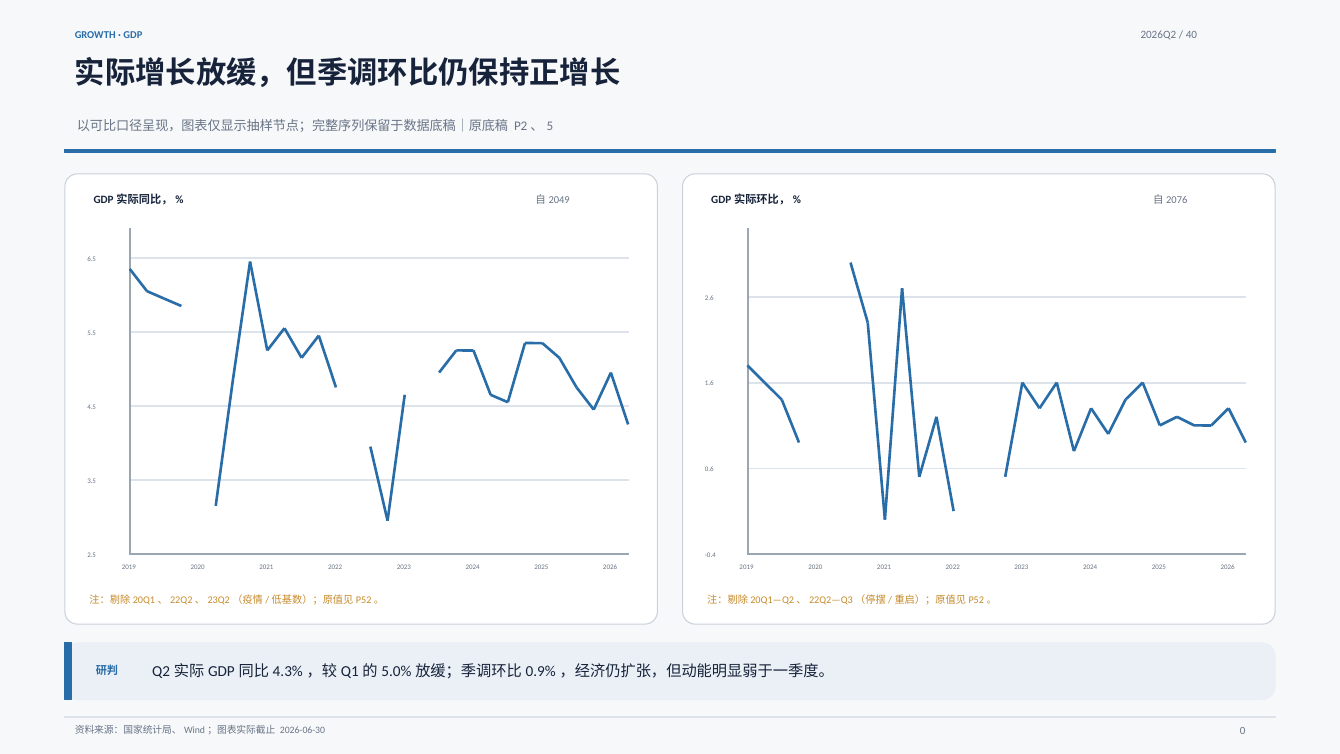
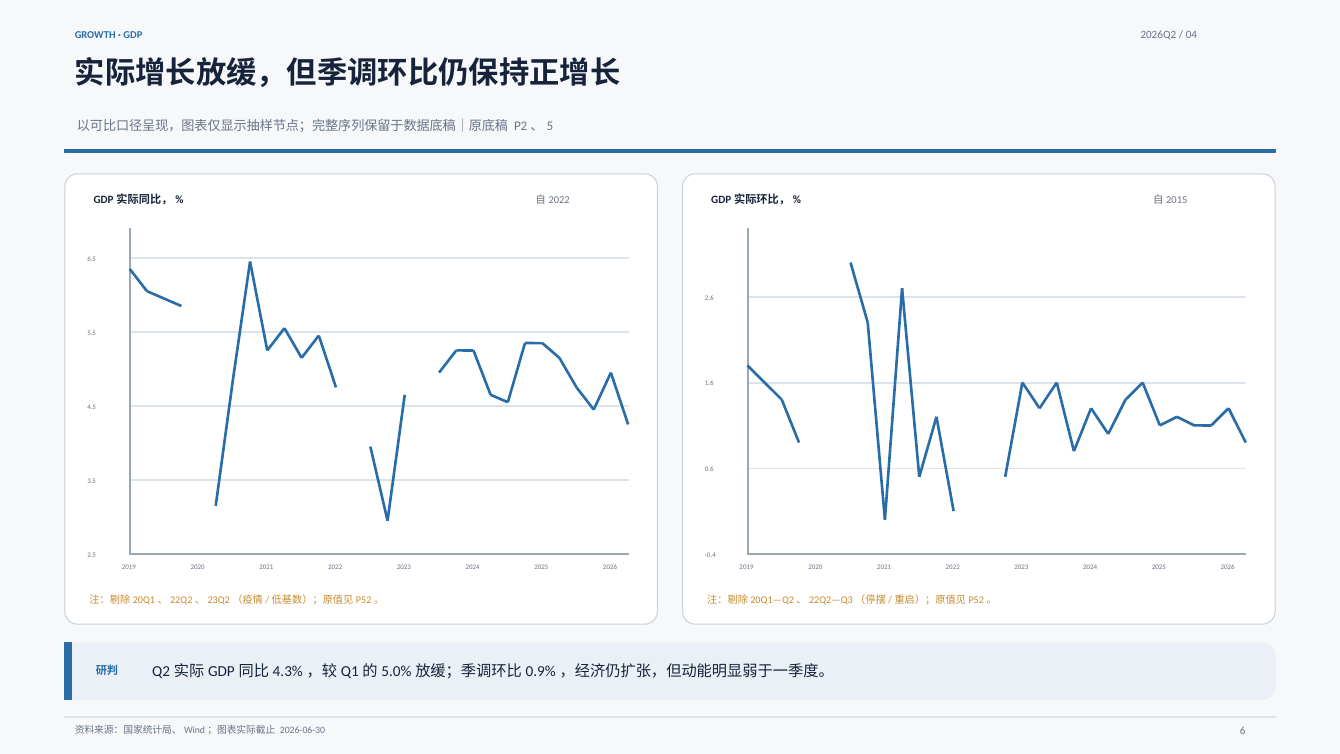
40: 40 -> 04 (1191, 35)
2049: 2049 -> 2022 (559, 200)
2076: 2076 -> 2015 (1177, 200)
0: 0 -> 6 (1243, 731)
